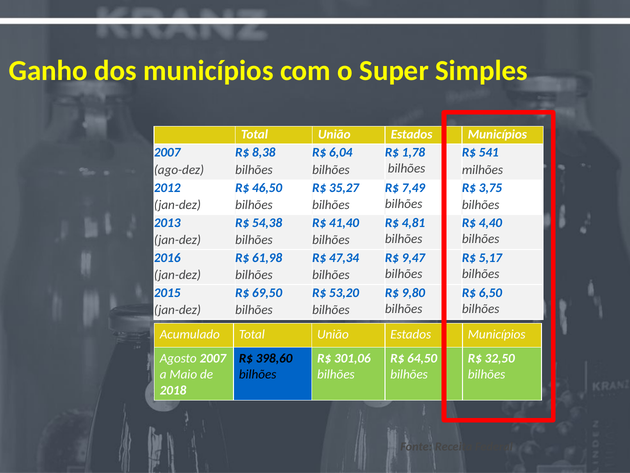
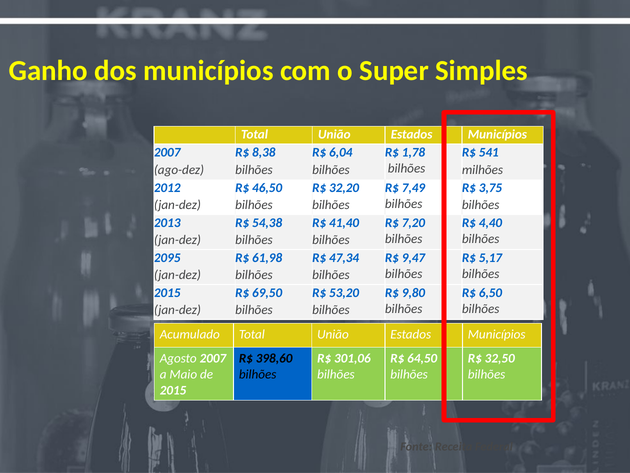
35,27: 35,27 -> 32,20 (344, 188)
4,81: 4,81 -> 7,20 (413, 223)
2016: 2016 -> 2095 (167, 257)
2018: 2018 -> 2015 (173, 390)
